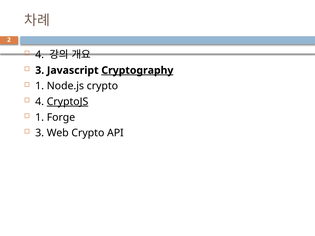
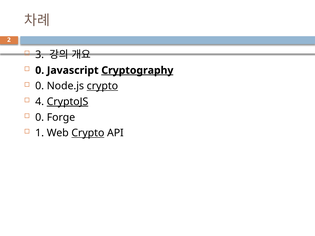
4: 4 -> 3 (40, 55)
3: 3 -> 0 (40, 70)
1: 1 -> 0 (40, 86)
crypto underline: none -> present (102, 86)
1: 1 -> 0 (40, 117)
3: 3 -> 1 (40, 133)
Crypto underline: none -> present (88, 133)
